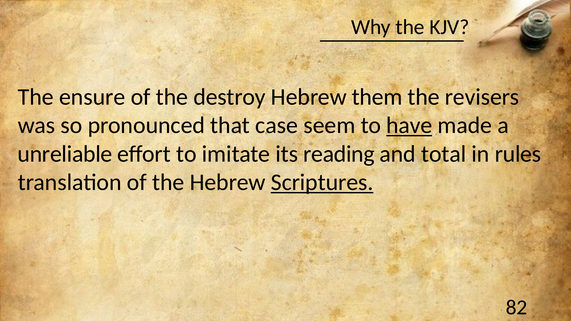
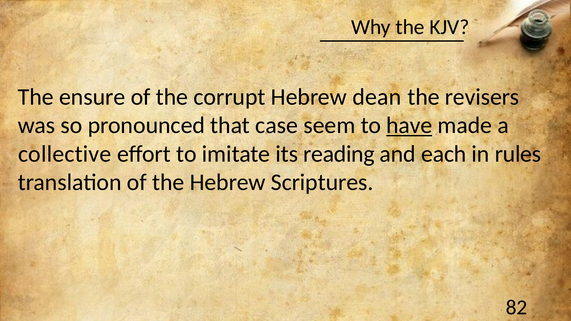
destroy: destroy -> corrupt (230, 97)
them: them -> dean (377, 97)
unreliable: unreliable -> collective (65, 154)
total: total -> each (444, 154)
Scriptures underline: present -> none (322, 183)
